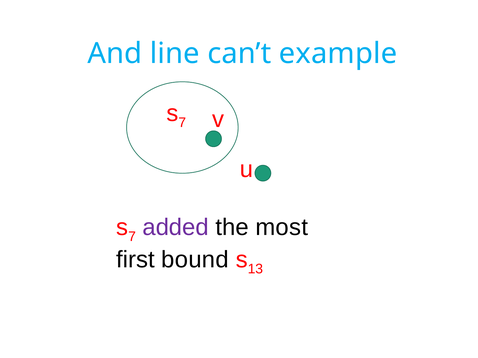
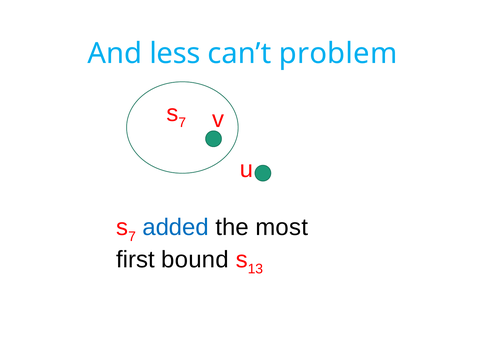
line: line -> less (175, 54)
example: example -> problem (338, 54)
added colour: purple -> blue (176, 228)
